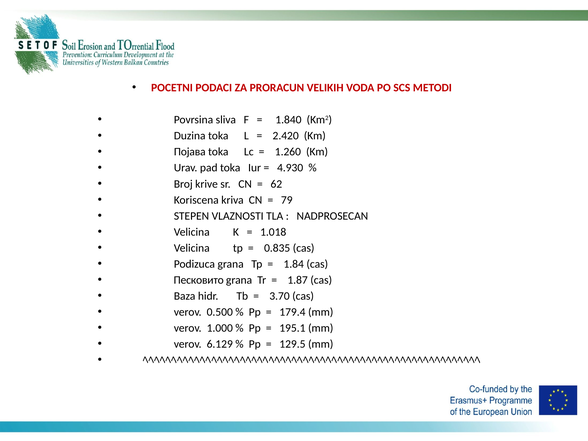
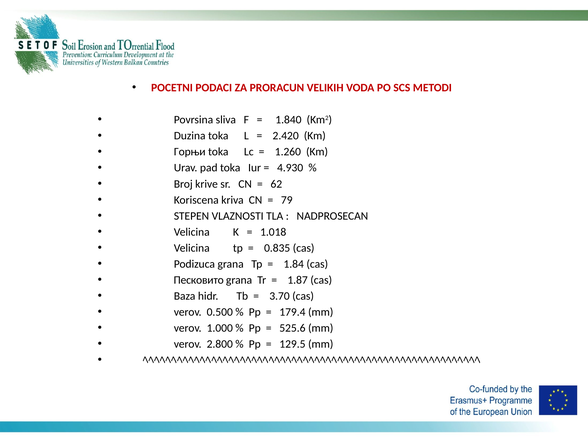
Појава: Појава -> Горњи (190, 152)
195.1: 195.1 -> 525.6 (292, 328)
6.129: 6.129 -> 2.800 (220, 344)
